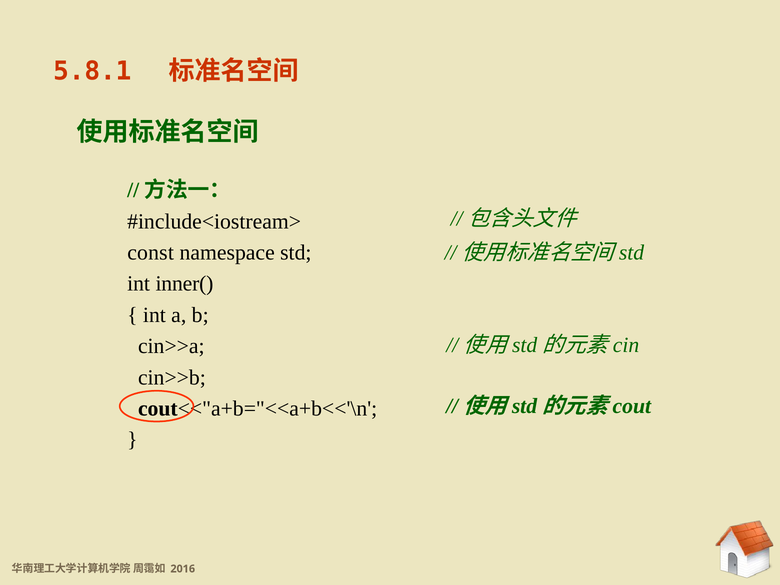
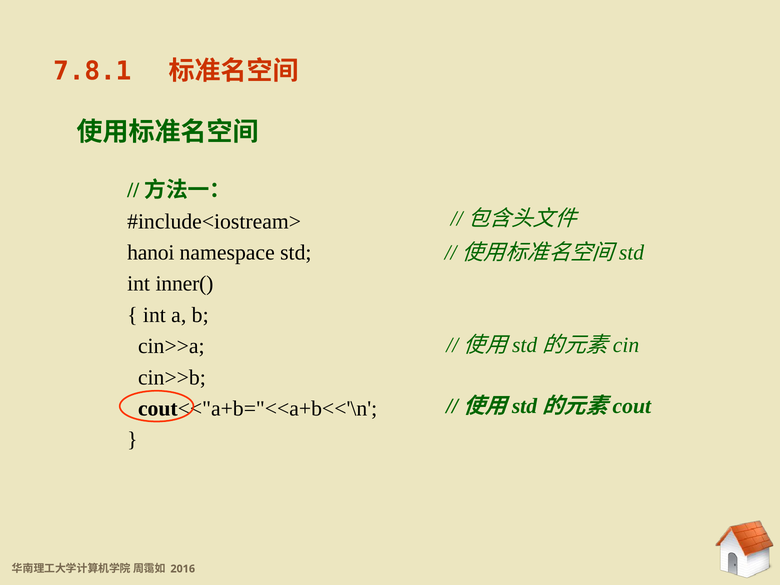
5.8.1: 5.8.1 -> 7.8.1 (92, 71)
const: const -> hanoi (151, 253)
